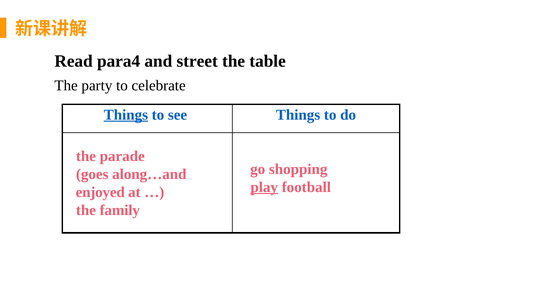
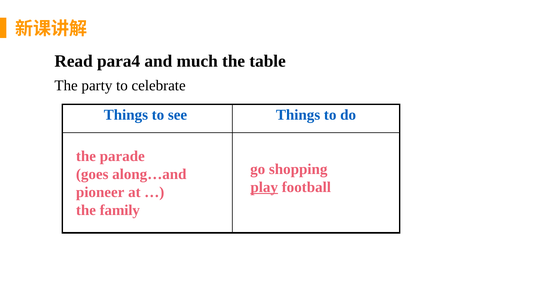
street: street -> much (197, 61)
Things underline: present -> none (126, 115)
enjoyed: enjoyed -> pioneer (100, 192)
